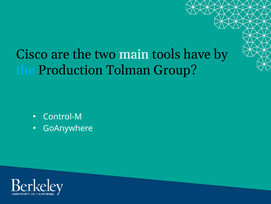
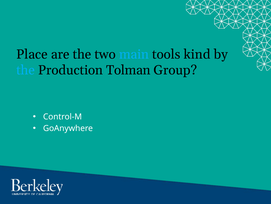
Cisco: Cisco -> Place (32, 54)
main colour: white -> light blue (134, 54)
have: have -> kind (197, 54)
